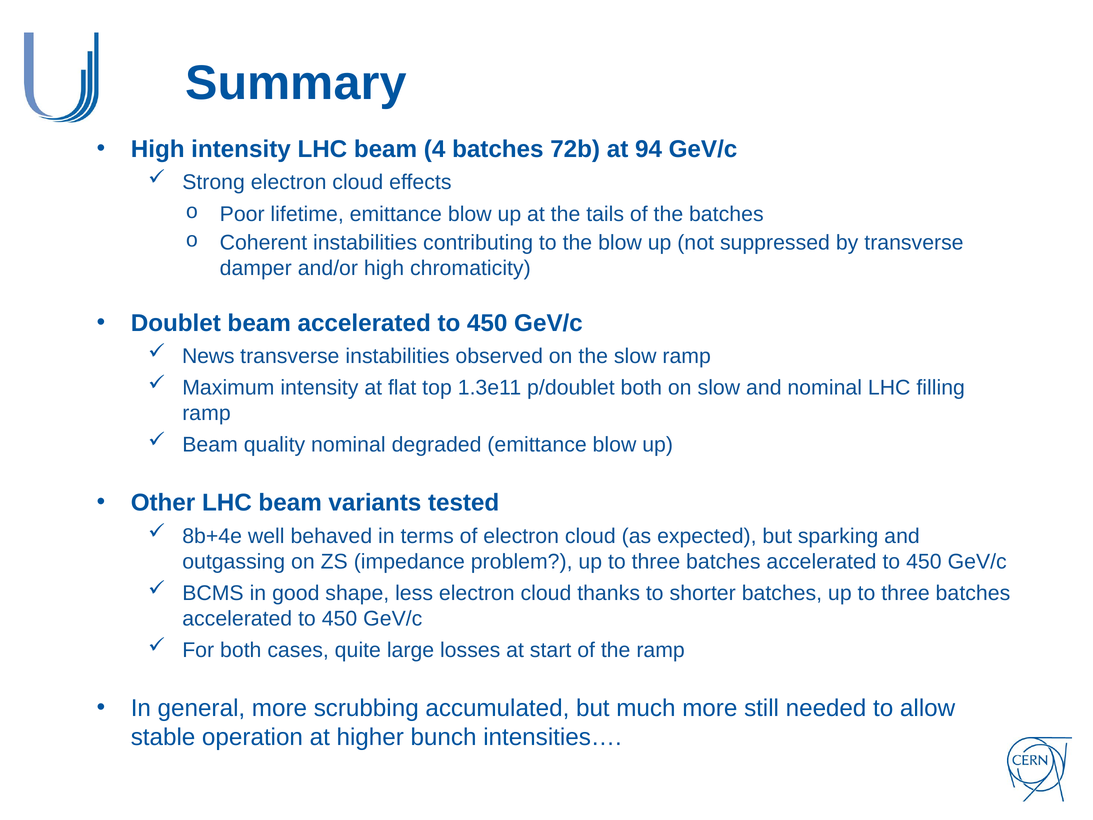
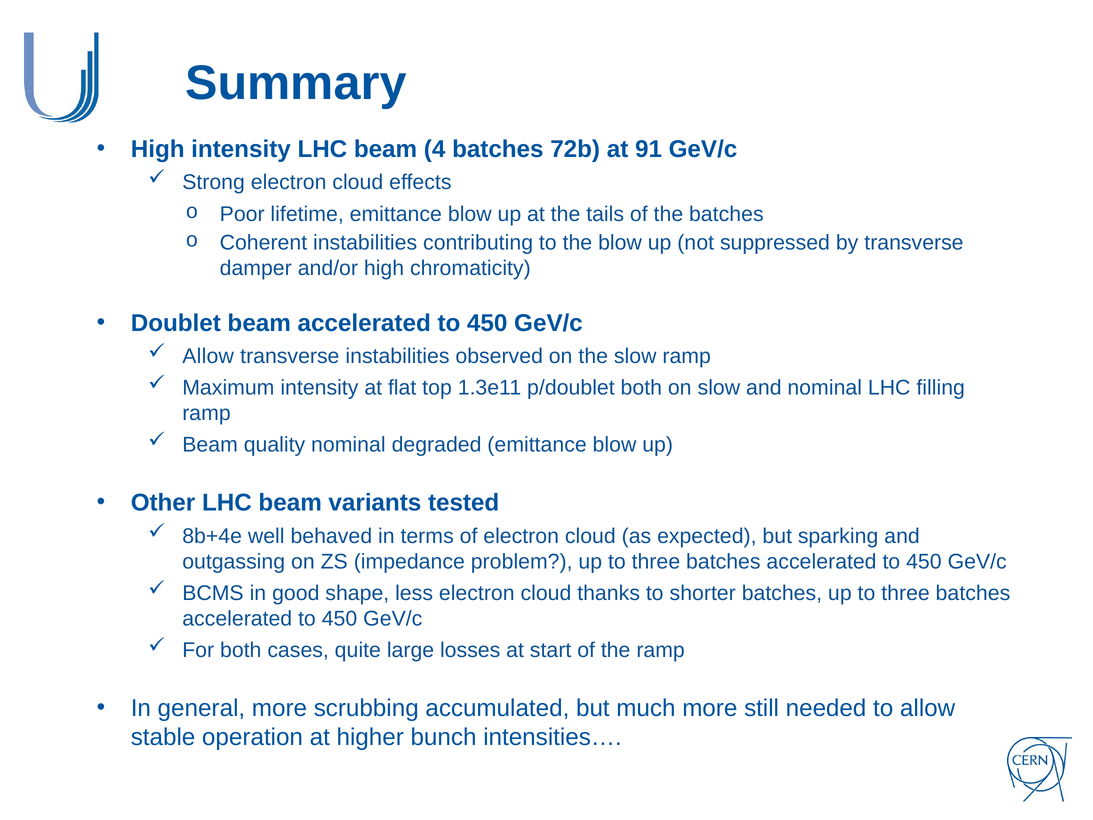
94: 94 -> 91 (649, 149)
News: News -> Allow (208, 356)
